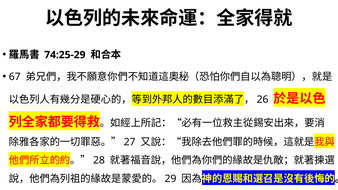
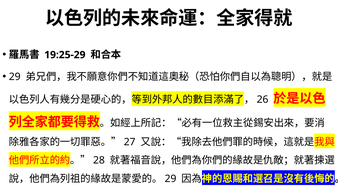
74:25-29: 74:25-29 -> 19:25-29 (65, 55)
67: 67 -> 29 (15, 77)
